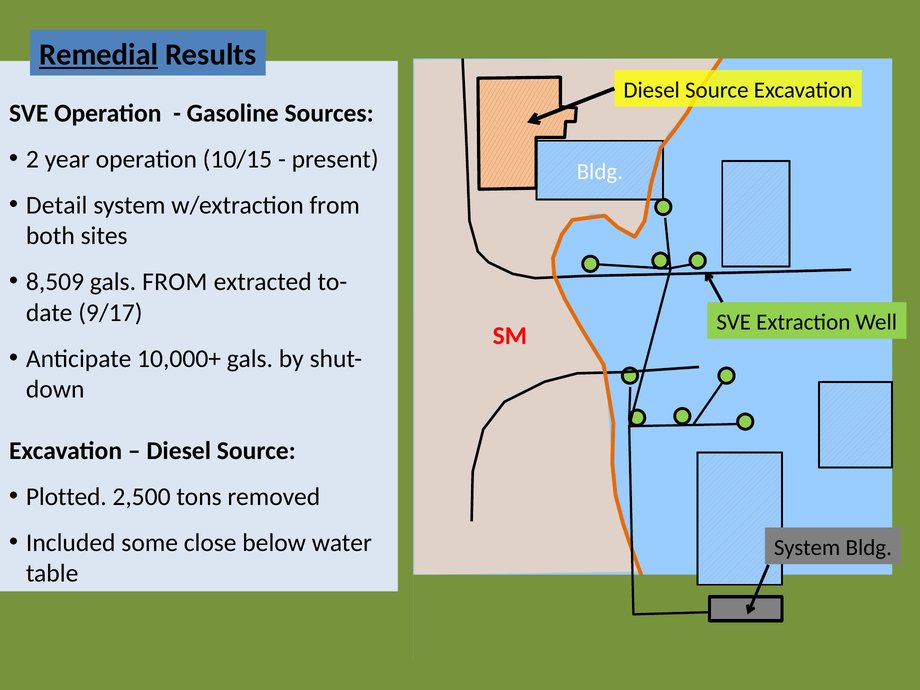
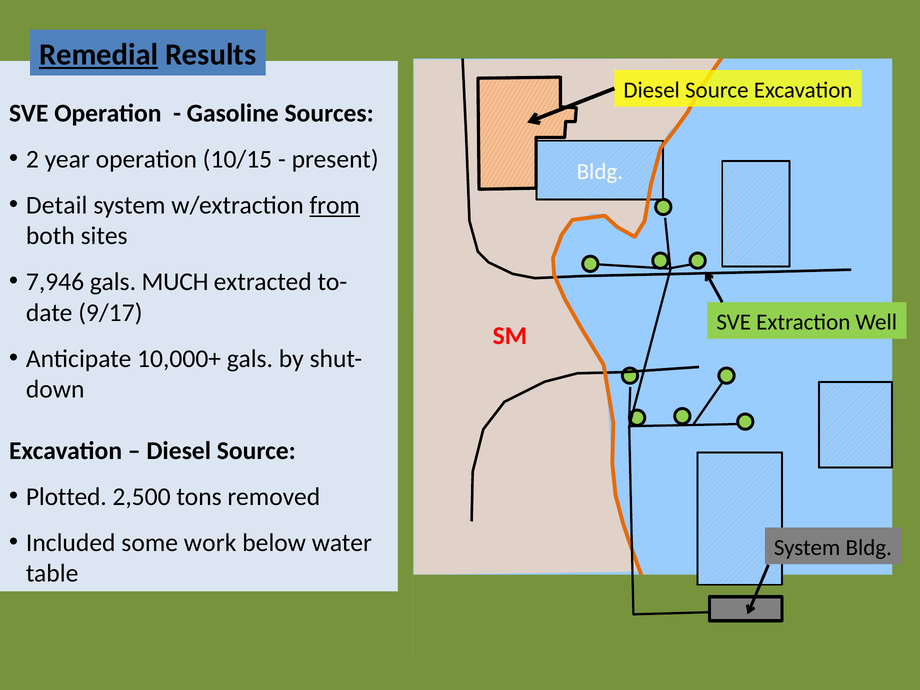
from underline: none -> present (335, 205)
8,509: 8,509 -> 7,946 (55, 282)
gals FROM: FROM -> MUCH (175, 282)
close: close -> work (210, 543)
